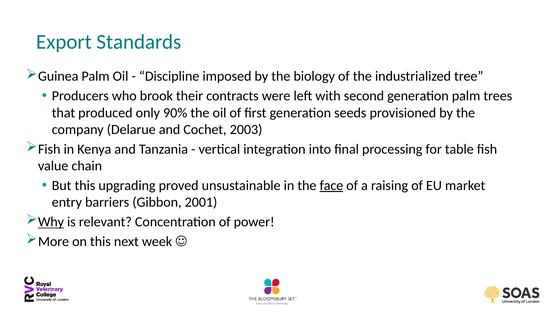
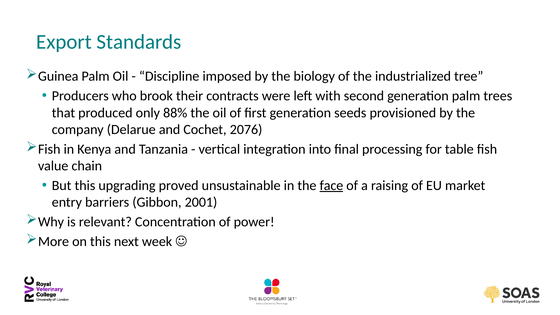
90%: 90% -> 88% (175, 113)
2003: 2003 -> 2076 (246, 130)
Why underline: present -> none (51, 222)
